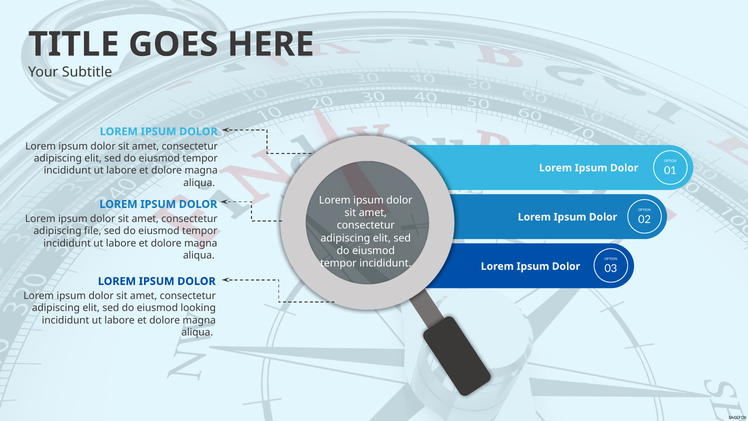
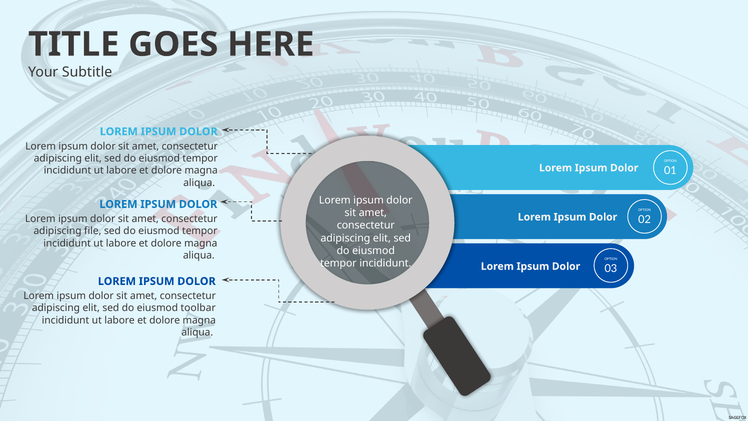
looking: looking -> toolbar (198, 308)
